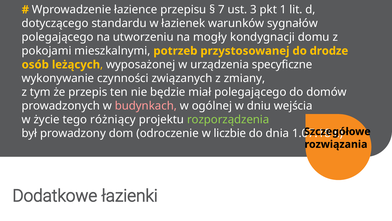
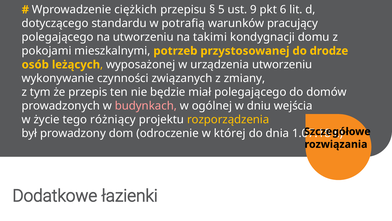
łazience: łazience -> ciężkich (136, 10)
7: 7 -> 5 (221, 10)
3: 3 -> 9 (254, 10)
1: 1 -> 6 (283, 10)
łazienek: łazienek -> potrafią (183, 23)
sygnałów: sygnałów -> pracujący (292, 23)
mogły: mogły -> takimi (210, 37)
urządzenia specyficzne: specyficzne -> utworzeniu (282, 64)
rozporządzenia colour: light green -> yellow (228, 119)
liczbie: liczbie -> której (230, 133)
